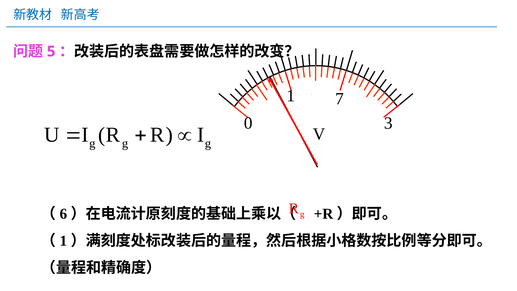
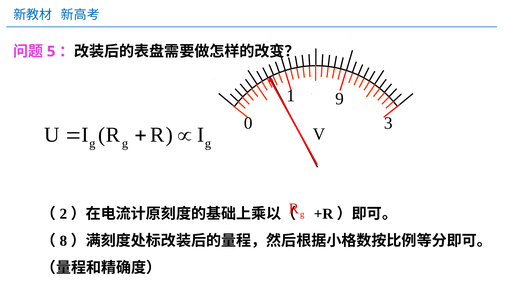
7: 7 -> 9 (340, 99)
6: 6 -> 2 (63, 214)
1: 1 -> 8 (63, 241)
